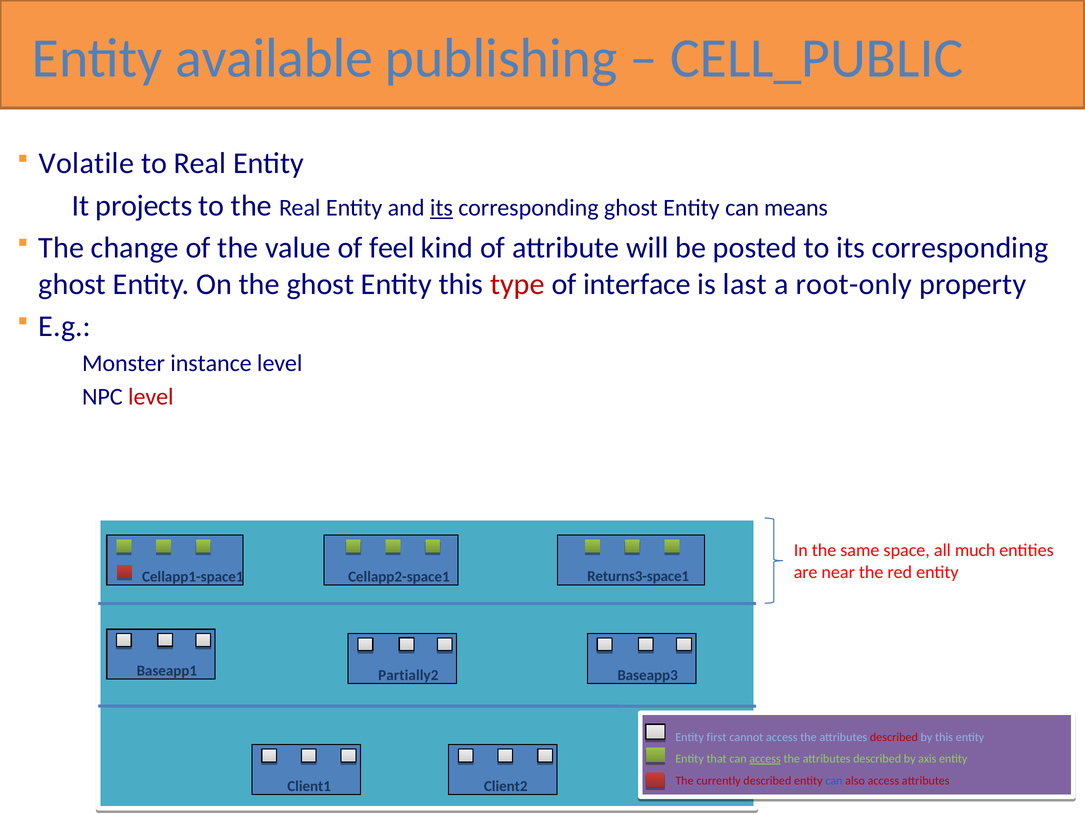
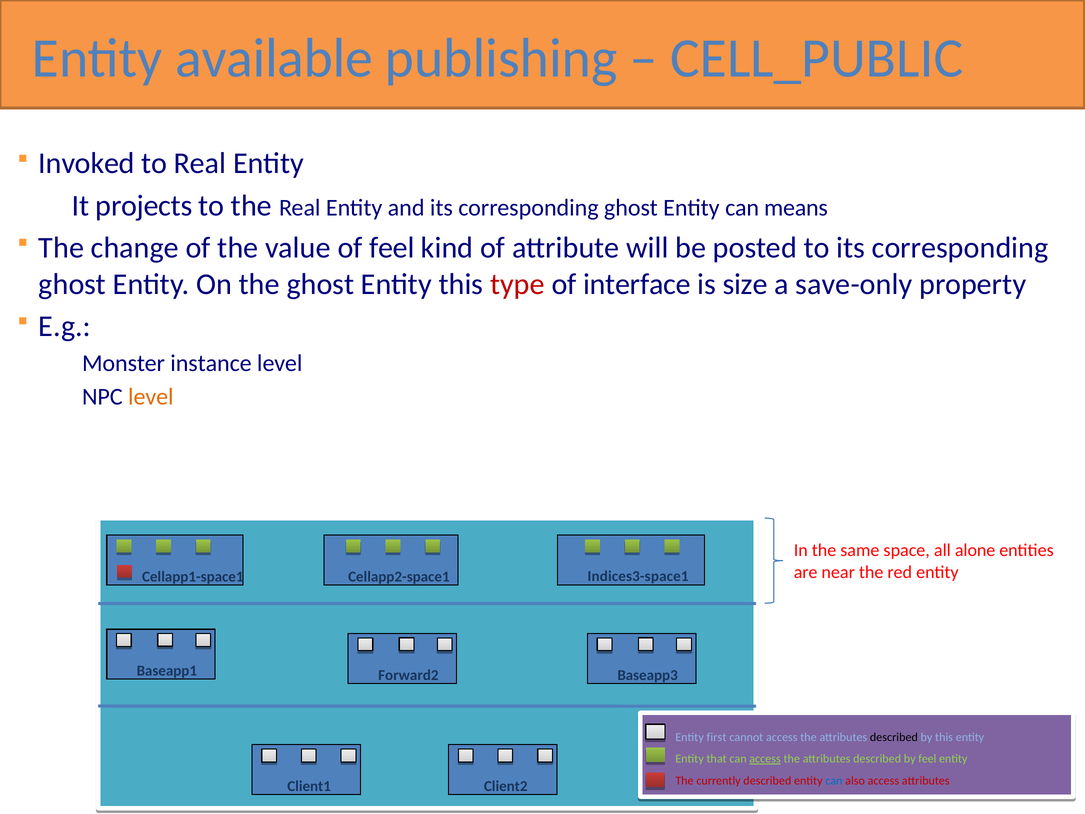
Volatile: Volatile -> Invoked (87, 163)
its underline: present -> none (441, 208)
last: last -> size (745, 284)
root-only: root-only -> save-only (854, 284)
level colour: red -> orange (151, 397)
much: much -> alone (975, 550)
Returns3-space1: Returns3-space1 -> Indices3-space1 (638, 576)
Partially2: Partially2 -> Forward2 (408, 675)
described colour: red -> black (894, 737)
by axis: axis -> feel (927, 759)
